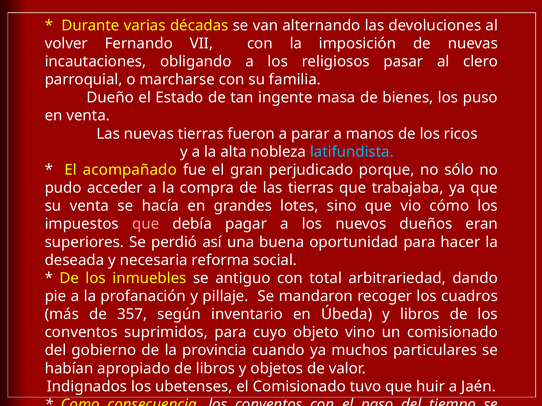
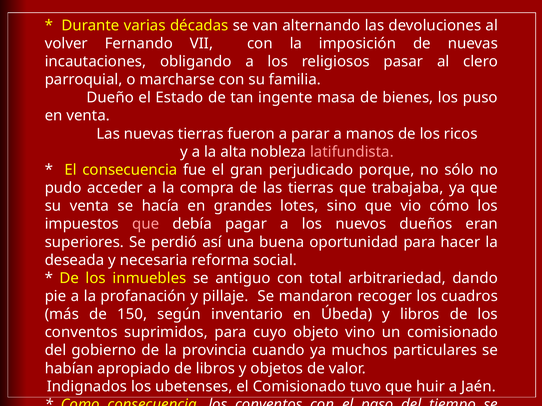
latifundista colour: light blue -> pink (352, 152)
El acompañado: acompañado -> consecuencia (130, 170)
357: 357 -> 150 (132, 315)
